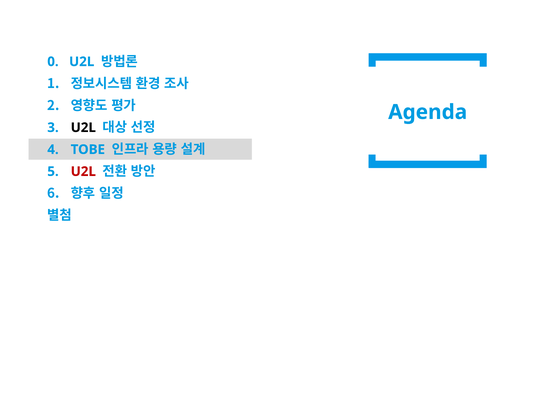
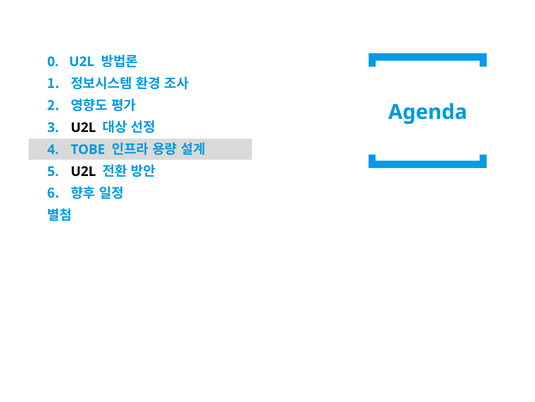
U2L colour: red -> black (83, 171)
